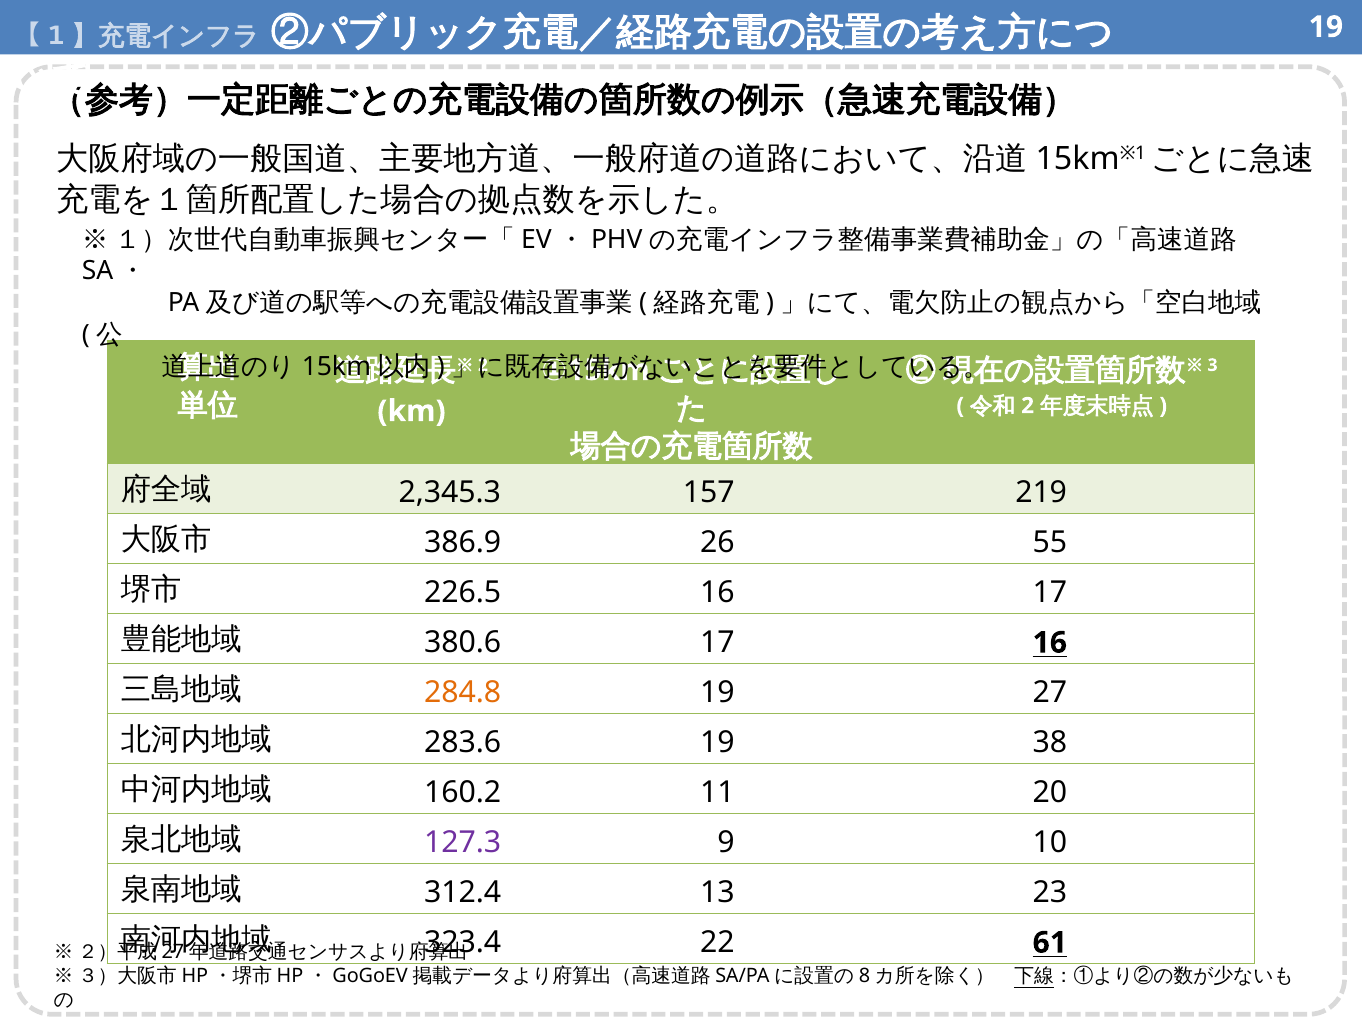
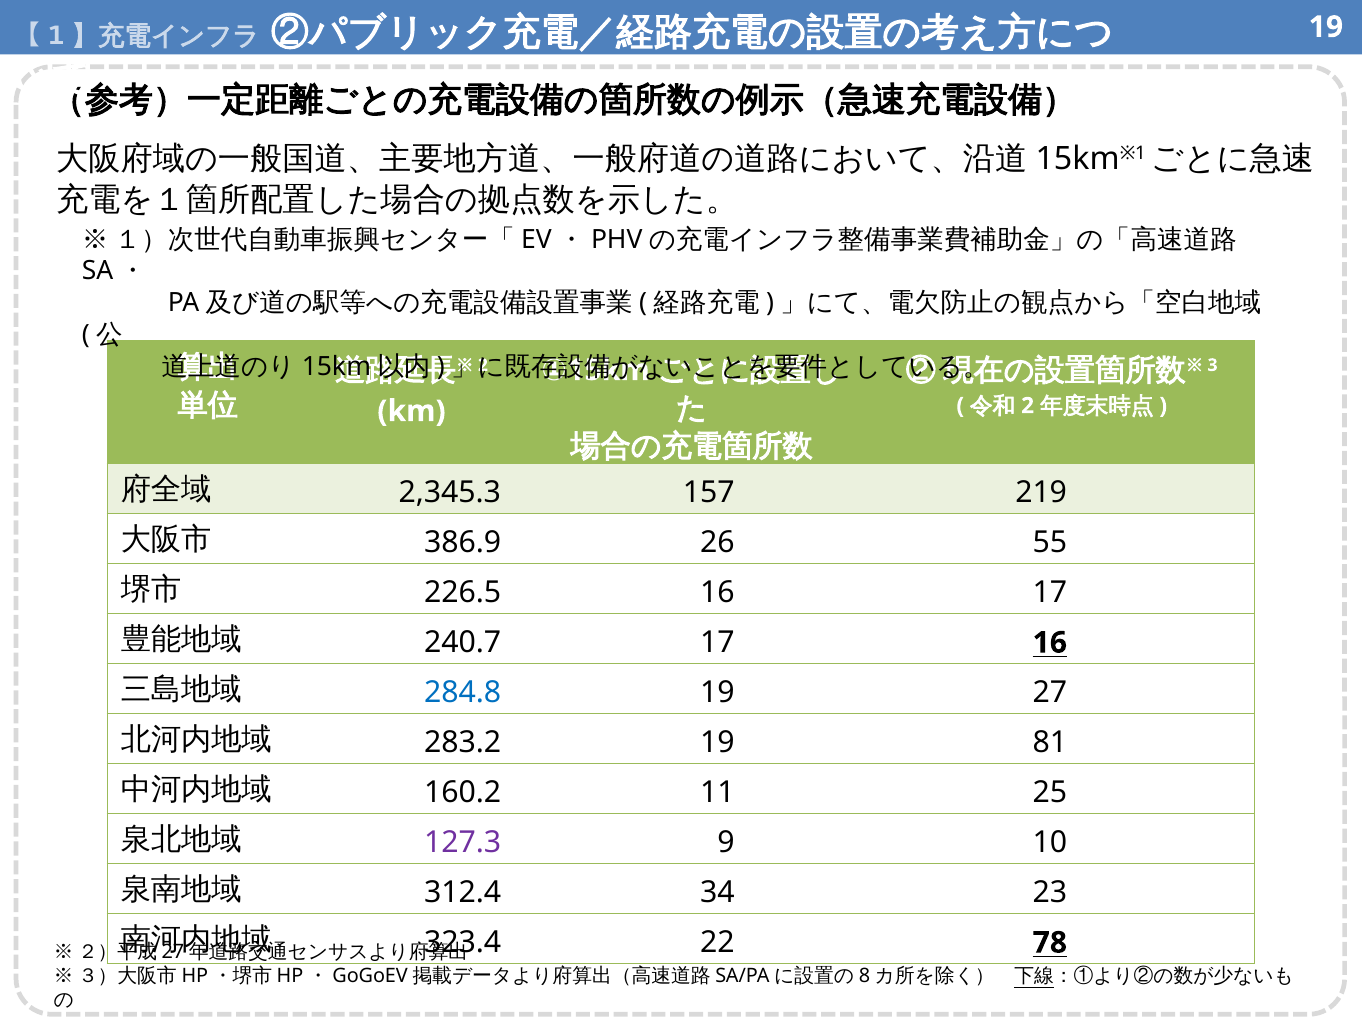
380.6: 380.6 -> 240.7 (463, 642)
284.8 colour: orange -> blue (463, 692)
283.6: 283.6 -> 283.2 (463, 742)
38: 38 -> 81 (1050, 742)
20: 20 -> 25 (1050, 792)
13: 13 -> 34 (717, 892)
61: 61 -> 78 (1050, 942)
